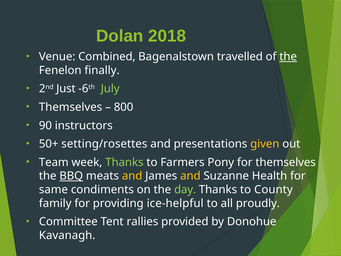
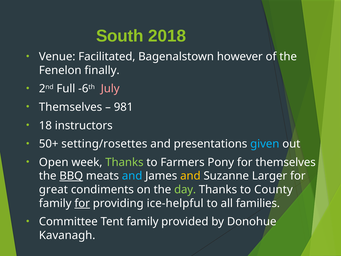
Dolan: Dolan -> South (120, 36)
Combined: Combined -> Facilitated (107, 57)
travelled: travelled -> however (240, 57)
the underline: present -> none (288, 57)
Just: Just -> Full (66, 89)
July colour: light green -> pink (110, 89)
800: 800 -> 981 (124, 107)
90: 90 -> 18 (45, 125)
given colour: yellow -> light blue (265, 144)
Team: Team -> Open (54, 162)
and colour: yellow -> light blue (132, 176)
Health: Health -> Larger (270, 176)
same: same -> great (53, 189)
for underline: none -> present (82, 203)
proudly: proudly -> families (258, 203)
Tent rallies: rallies -> family (142, 221)
